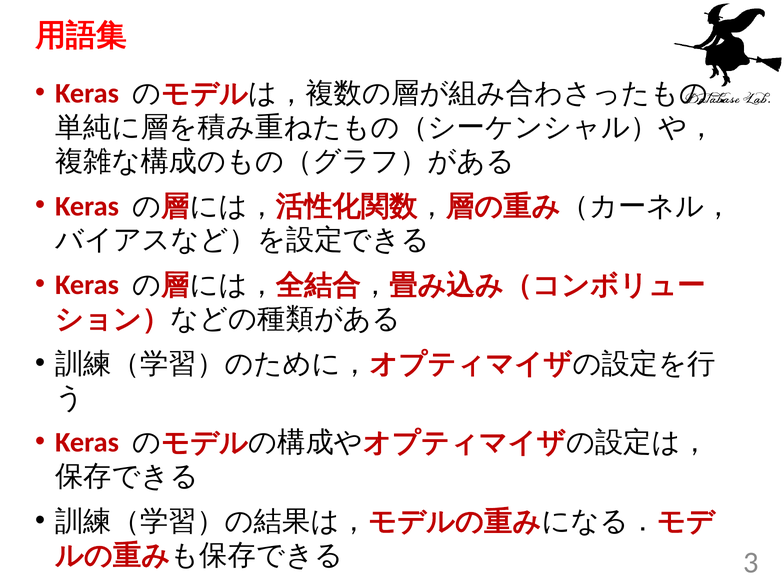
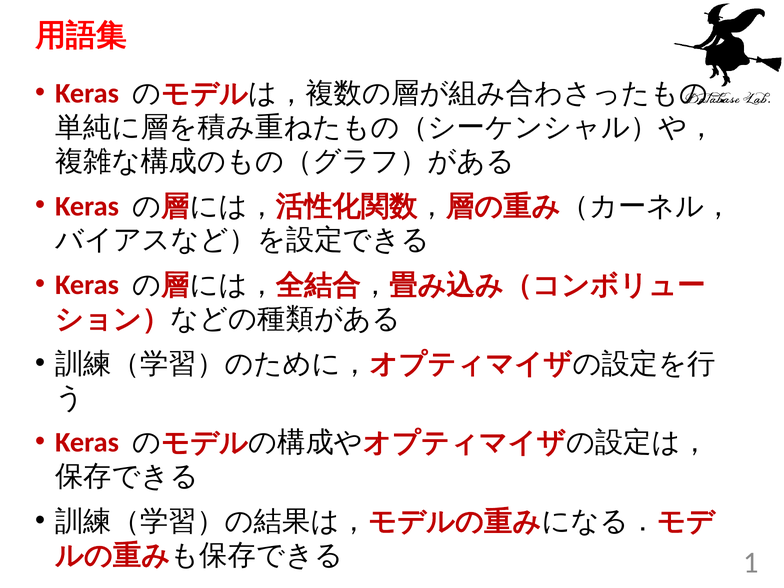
3: 3 -> 1 (751, 562)
